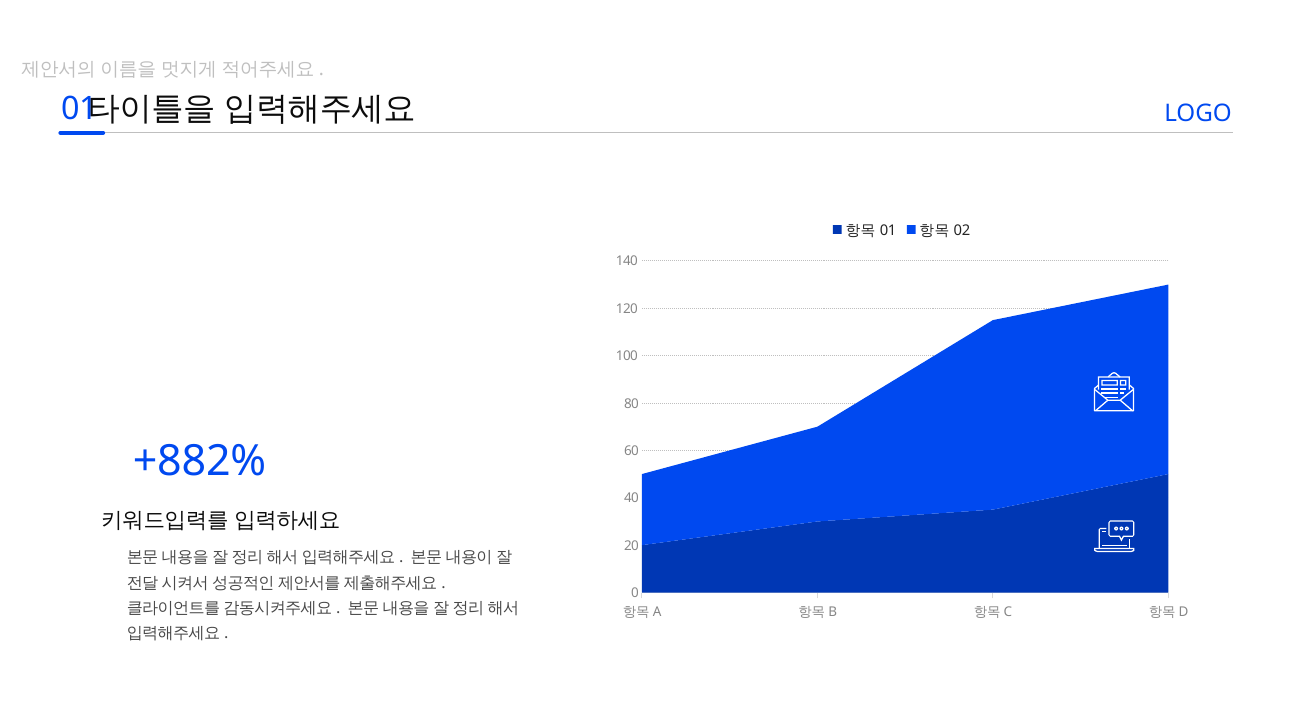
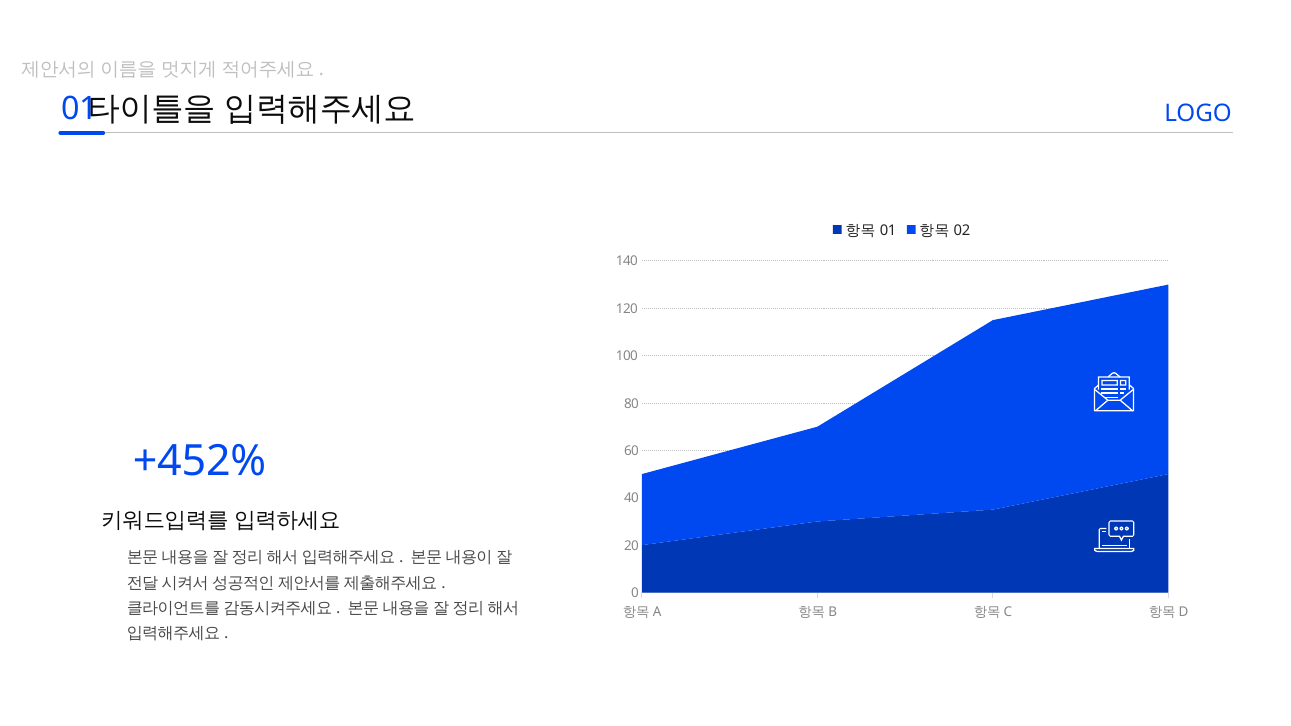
+882%: +882% -> +452% (200, 462)
